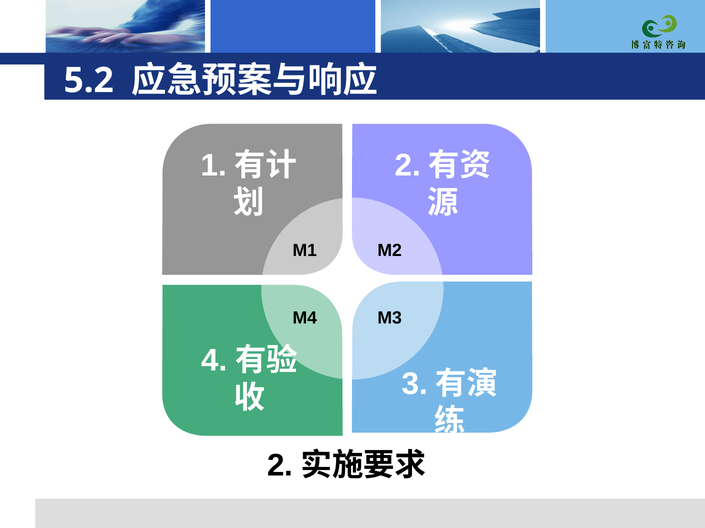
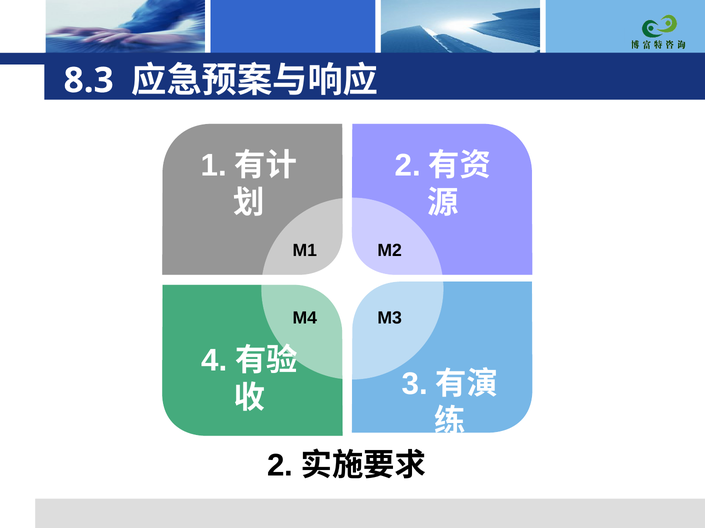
5.2: 5.2 -> 8.3 (89, 81)
